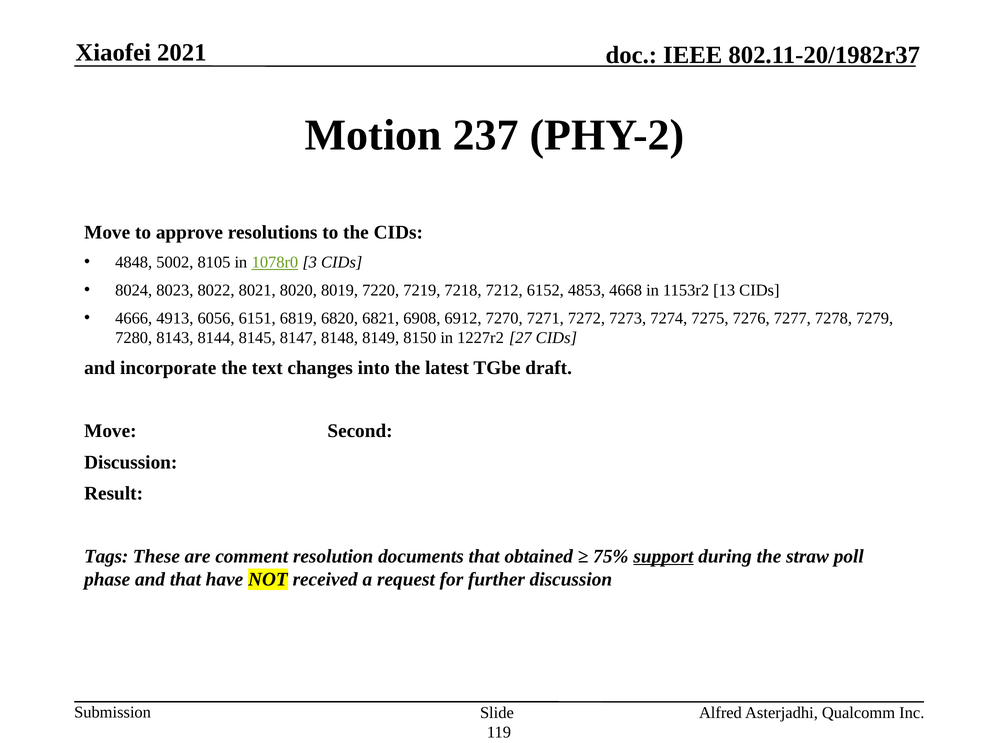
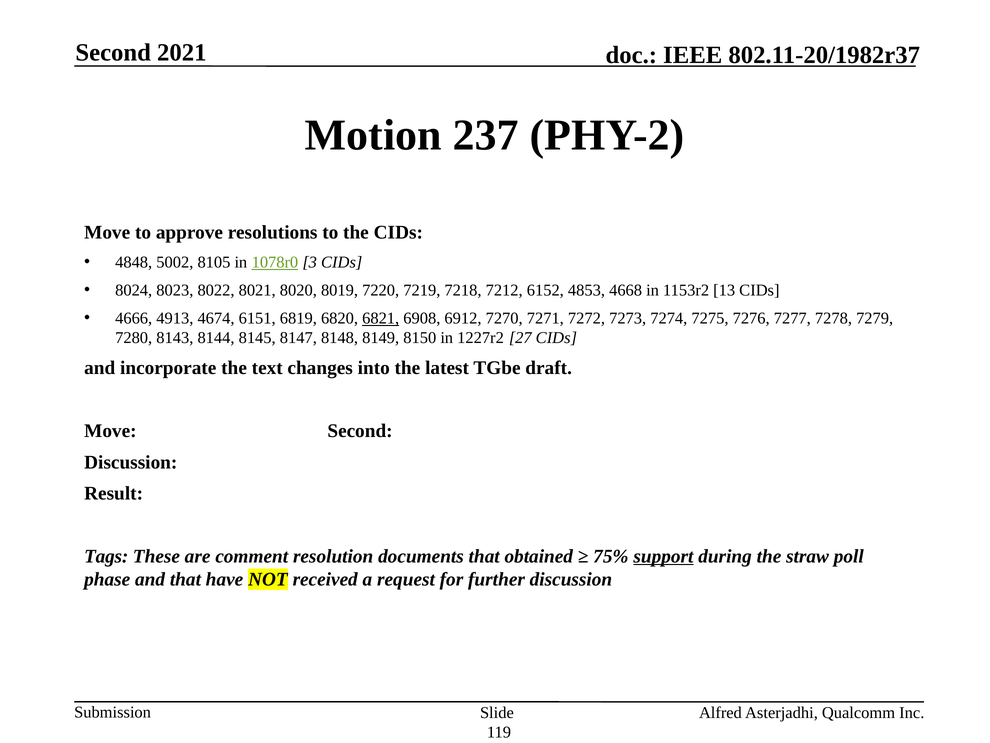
Xiaofei: Xiaofei -> Second (113, 52)
6056: 6056 -> 4674 (216, 318)
6821 underline: none -> present (381, 318)
